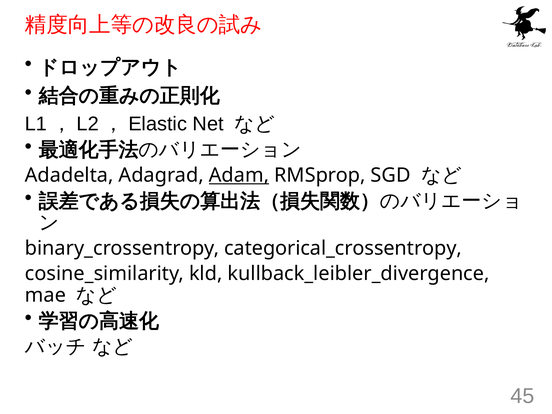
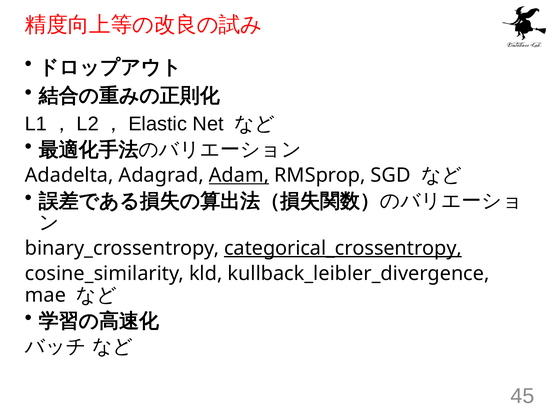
categorical_crossentropy underline: none -> present (343, 248)
